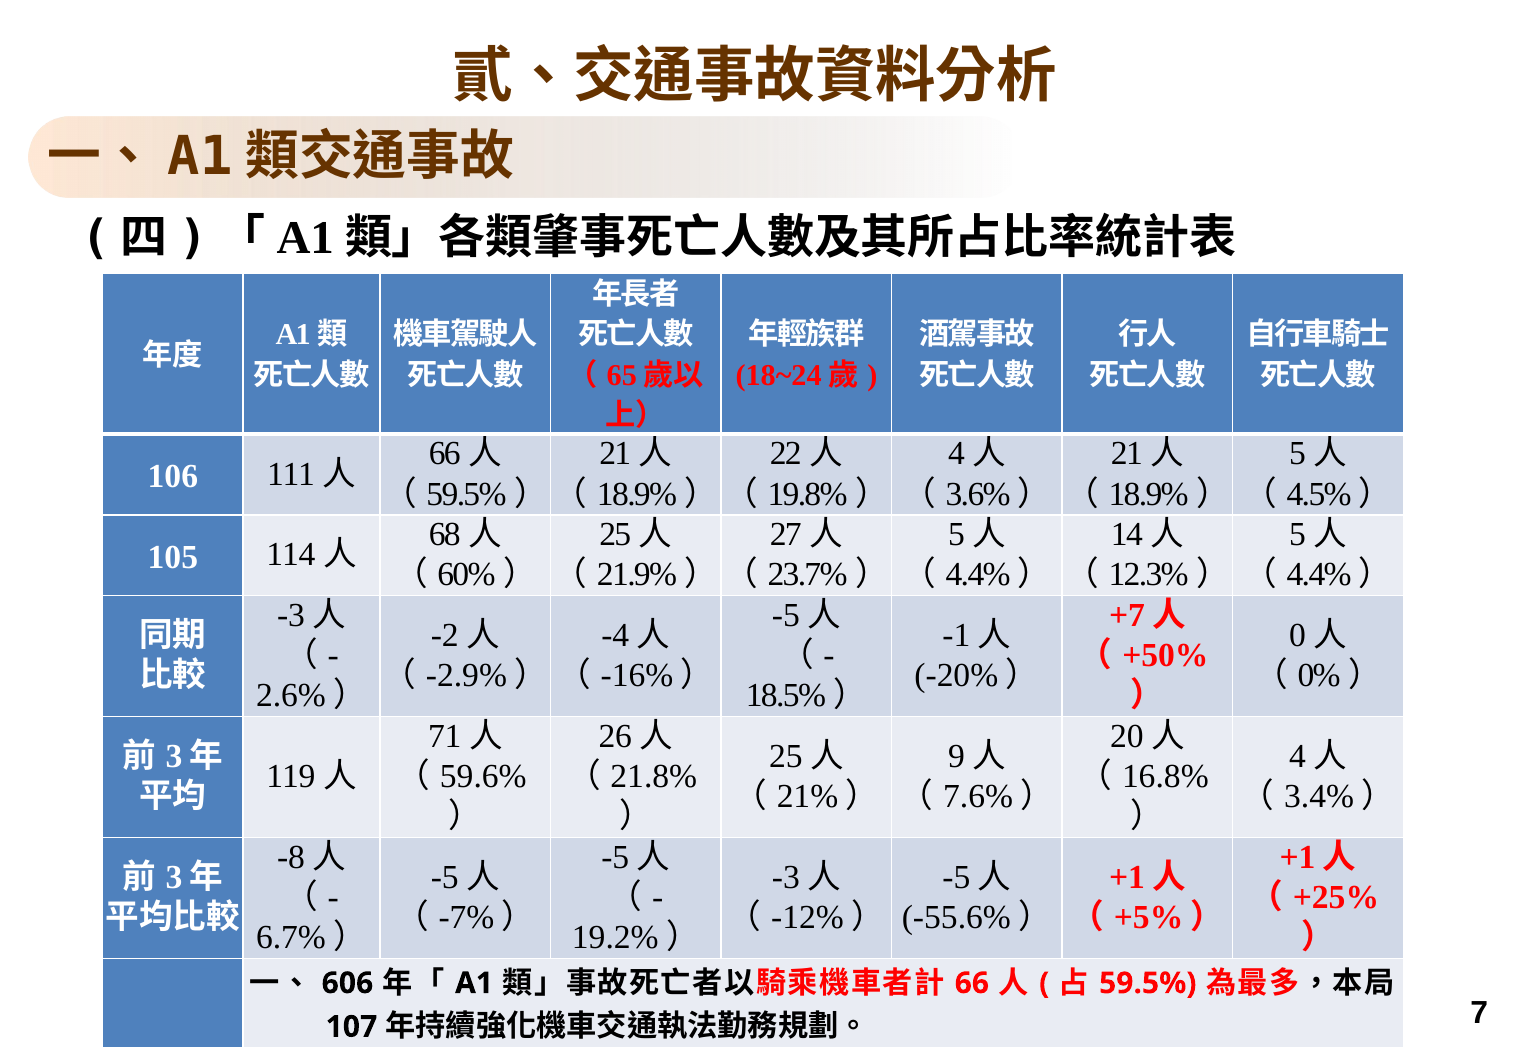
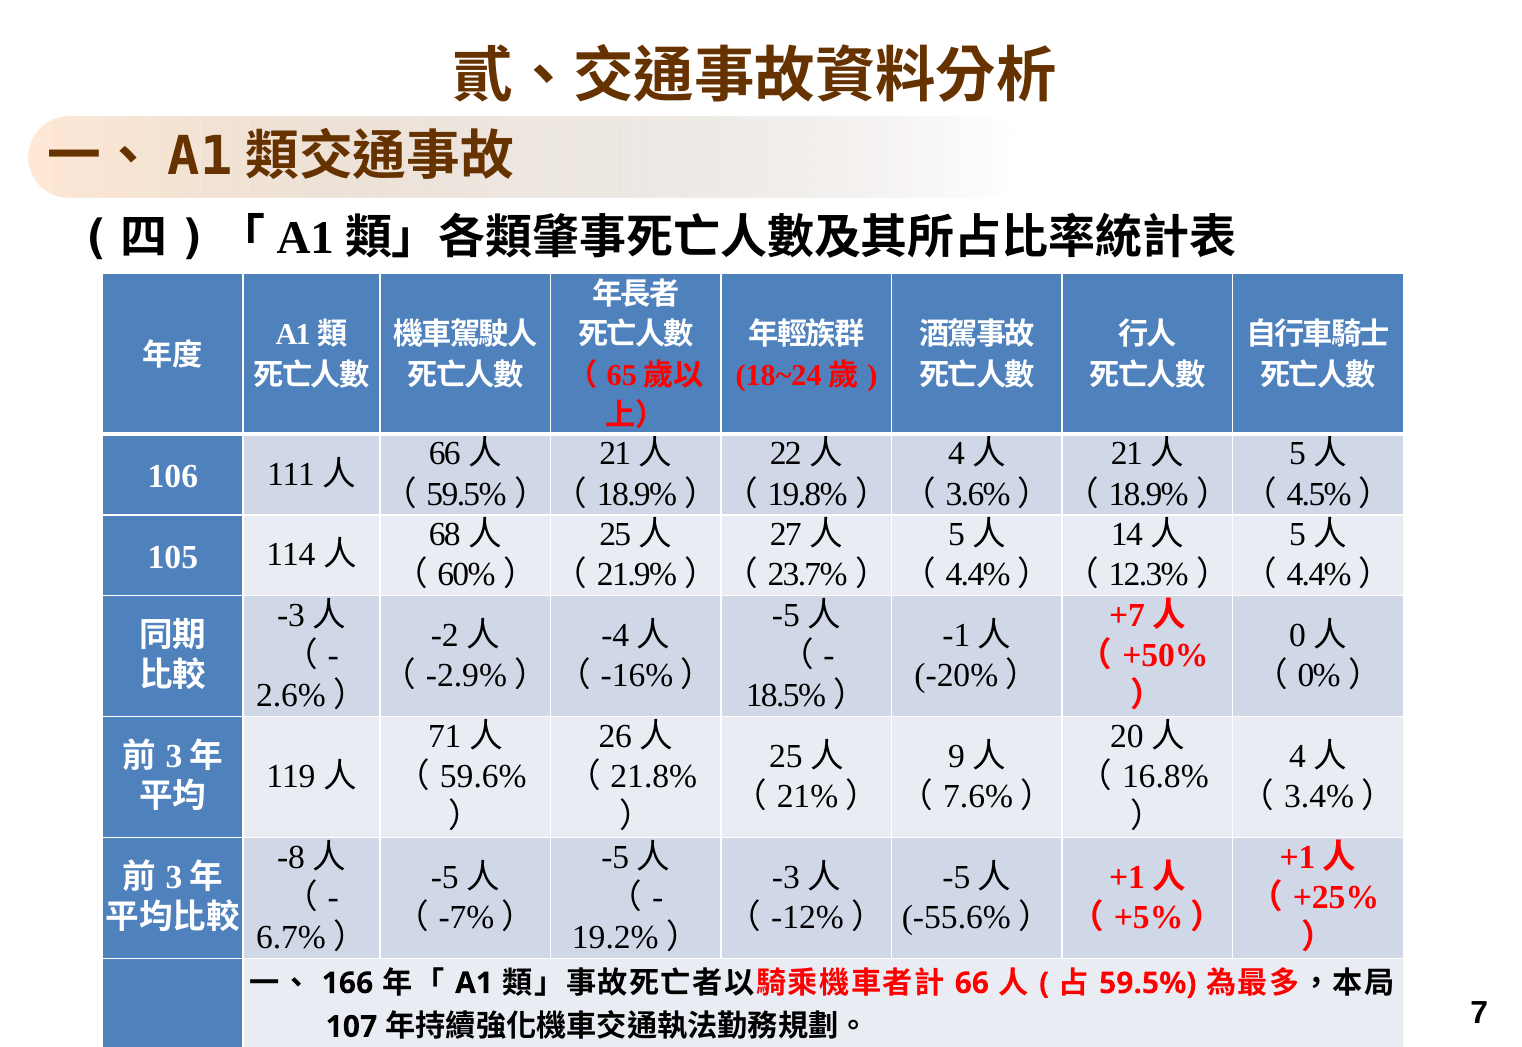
606: 606 -> 166 (347, 983)
